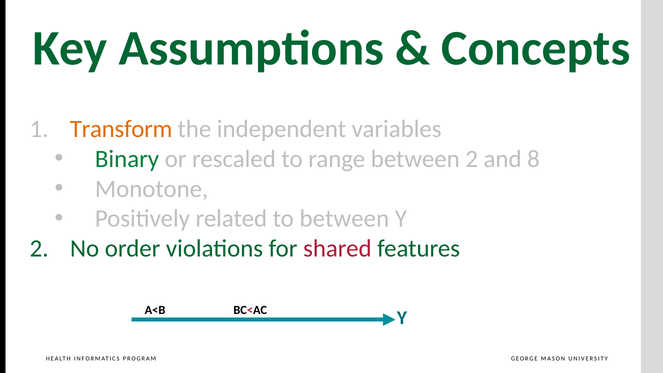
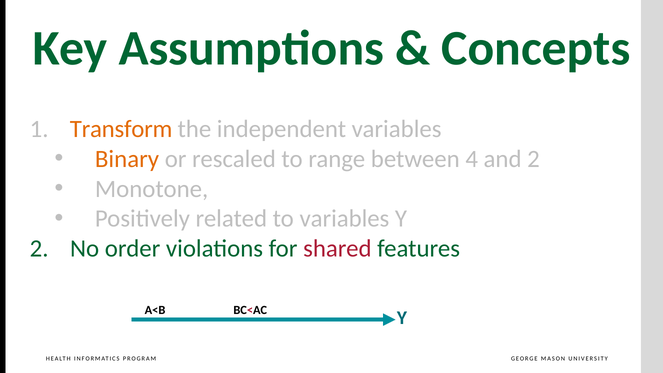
Binary colour: green -> orange (127, 159)
between 2: 2 -> 4 (472, 159)
and 8: 8 -> 2 (533, 159)
to between: between -> variables (344, 219)
